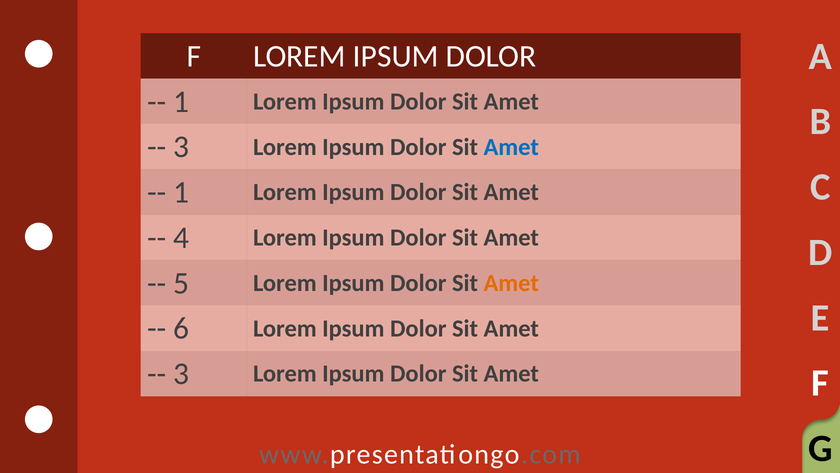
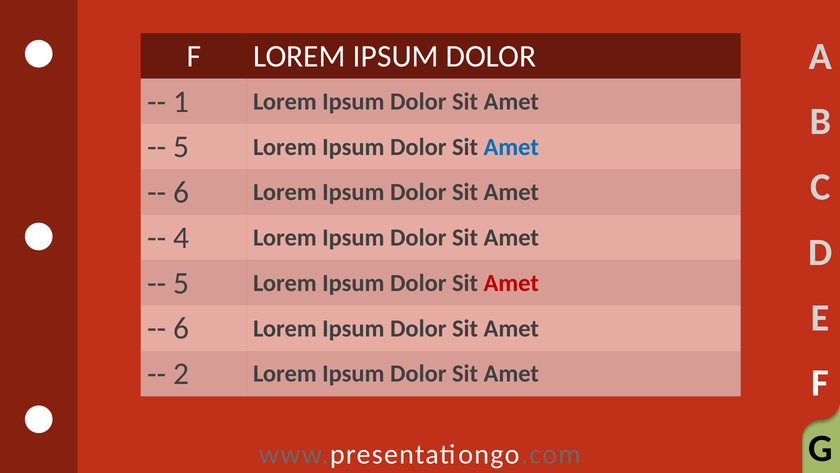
3: 3 -> 5 (181, 147)
1: 1 -> 6 (181, 192)
Amet colour: orange -> red (511, 283)
3: 3 -> 2 (181, 374)
